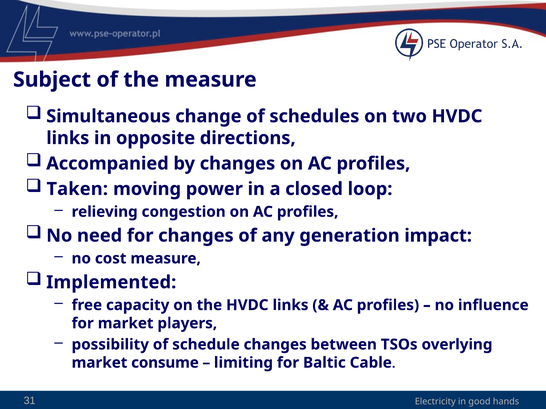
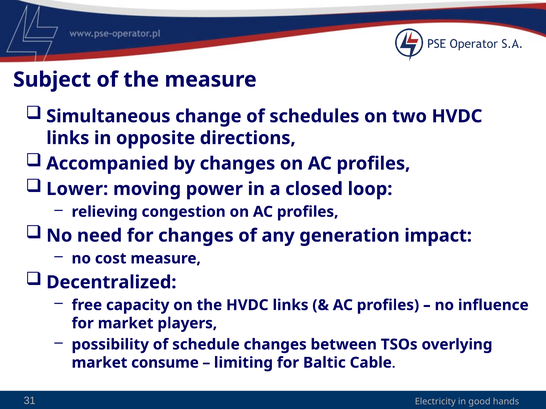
Taken: Taken -> Lower (77, 189)
Implemented: Implemented -> Decentralized (111, 283)
